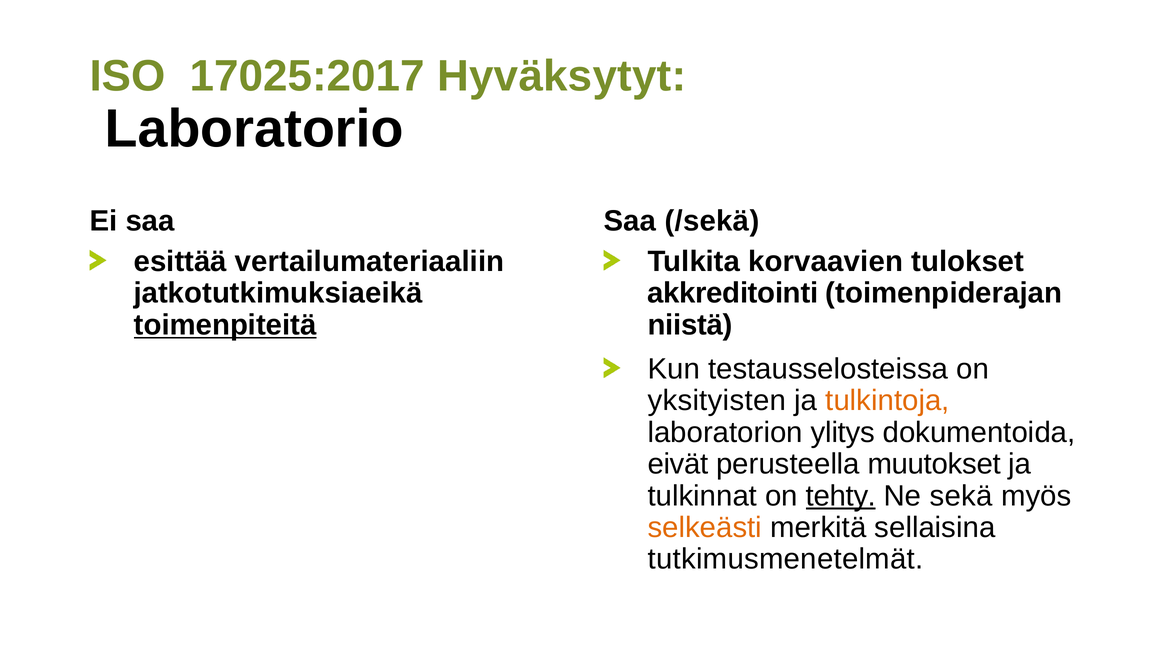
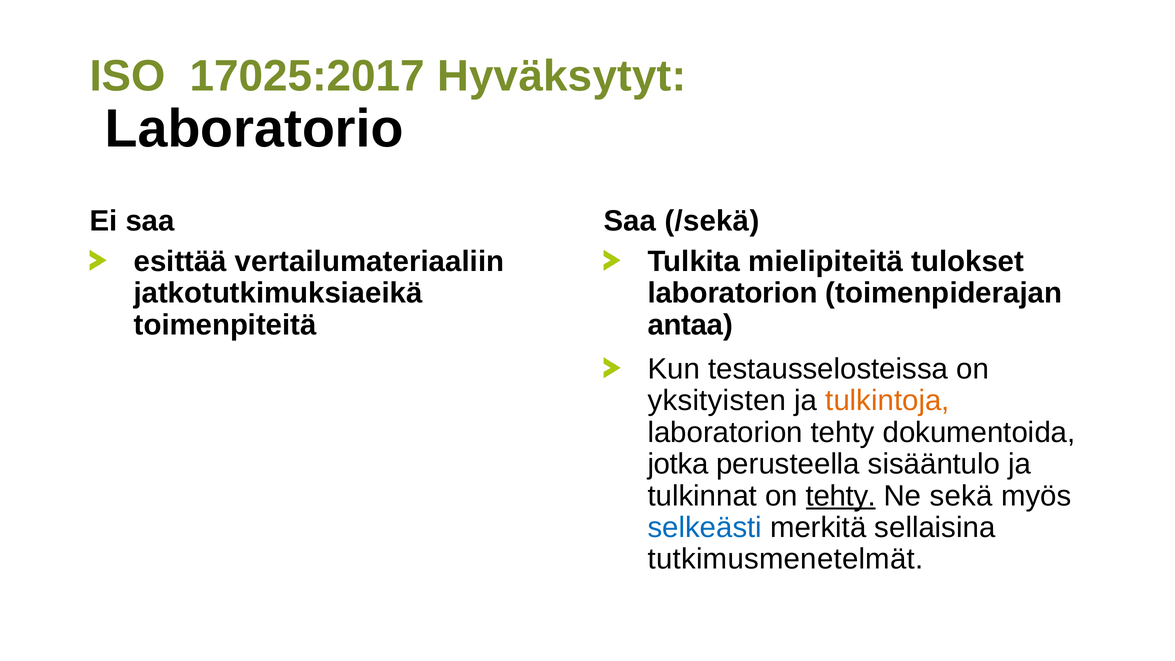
korvaavien: korvaavien -> mielipiteitä (826, 262)
akkreditointi: akkreditointi -> laboratorion (733, 293)
toimenpiteitä underline: present -> none (225, 325)
niistä: niistä -> antaa (690, 325)
laboratorion ylitys: ylitys -> tehty (843, 432)
eivät: eivät -> jotka (678, 464)
muutokset: muutokset -> sisääntulo (934, 464)
selkeästi colour: orange -> blue (705, 527)
